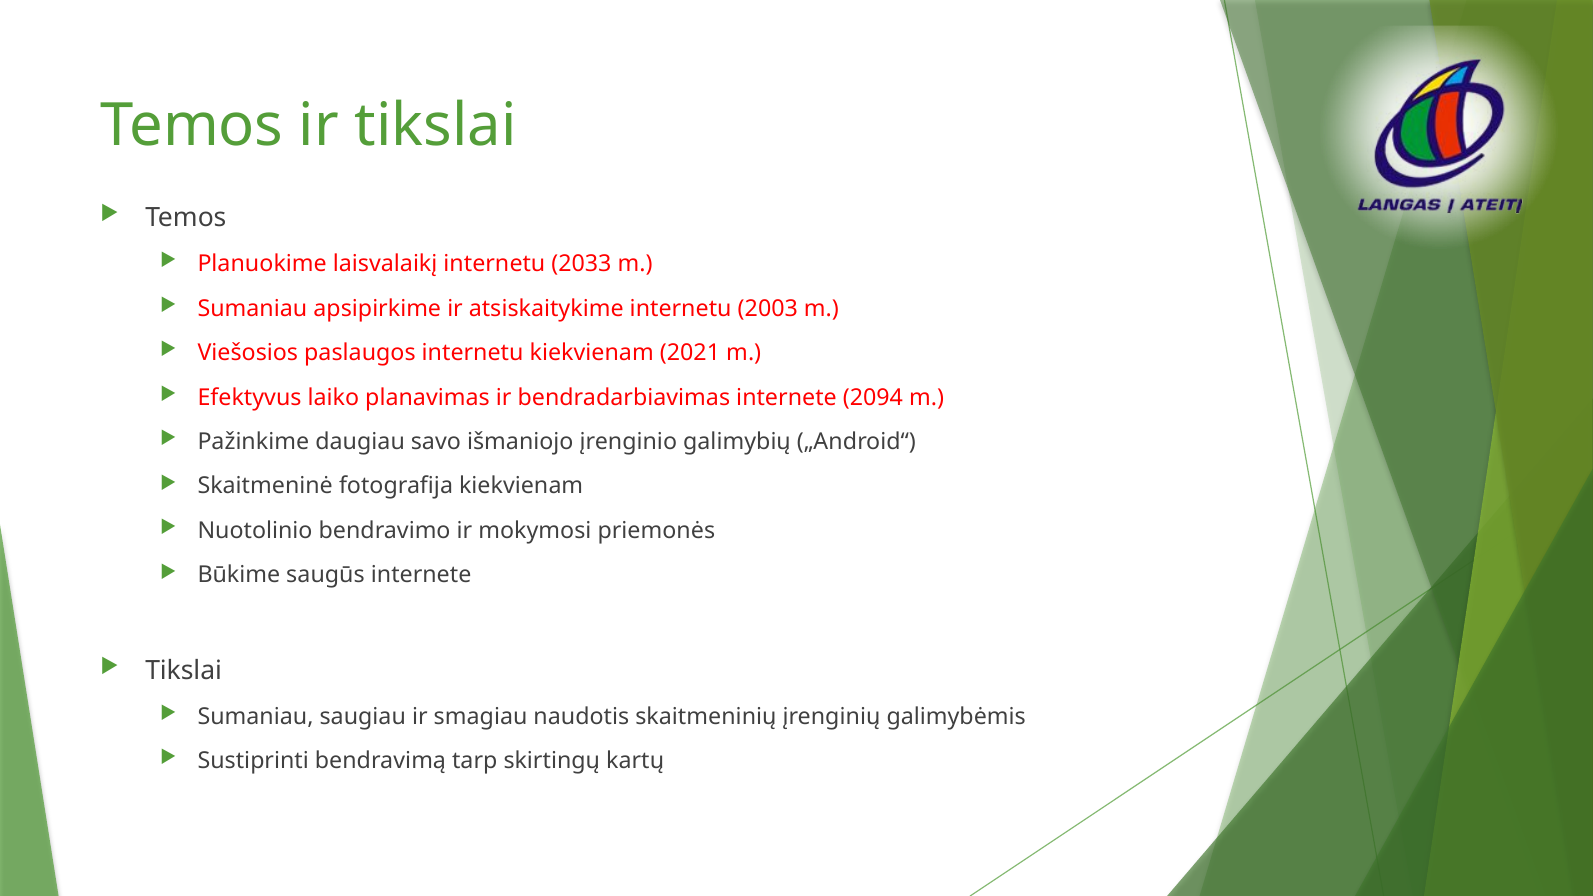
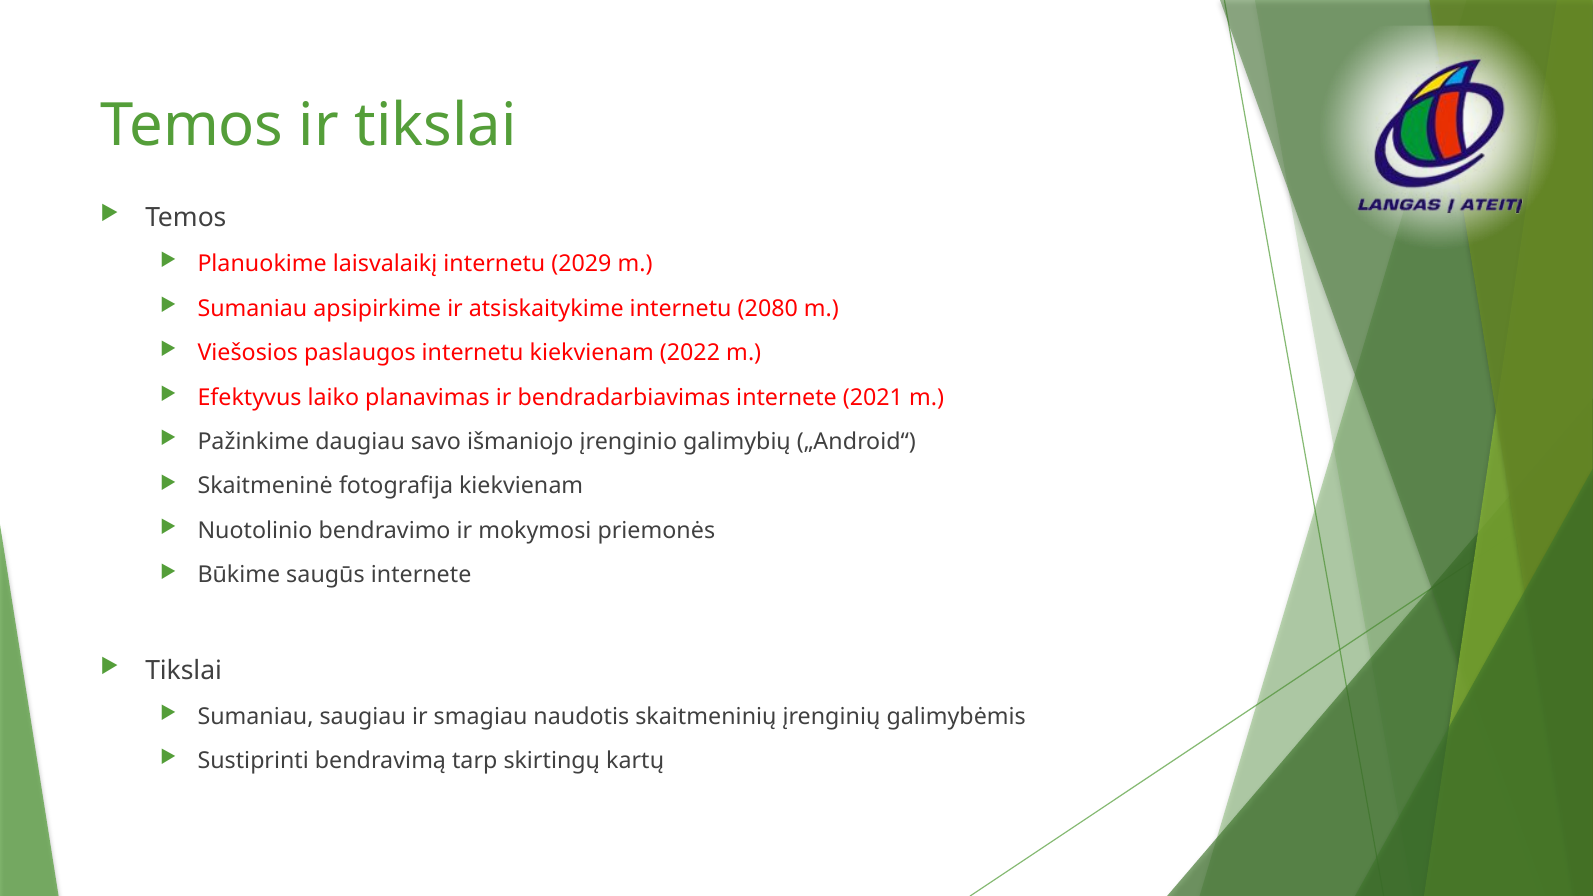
2033: 2033 -> 2029 (581, 264)
2003: 2003 -> 2080 (768, 308)
2021: 2021 -> 2022 (690, 353)
2094: 2094 -> 2021 (873, 397)
